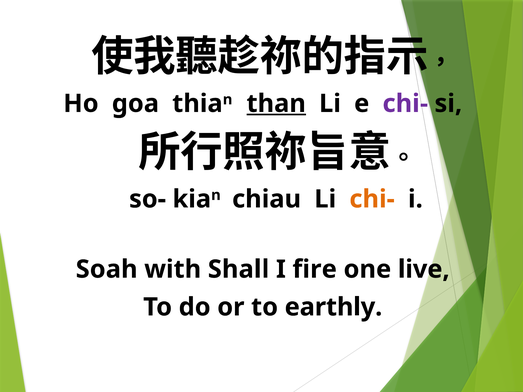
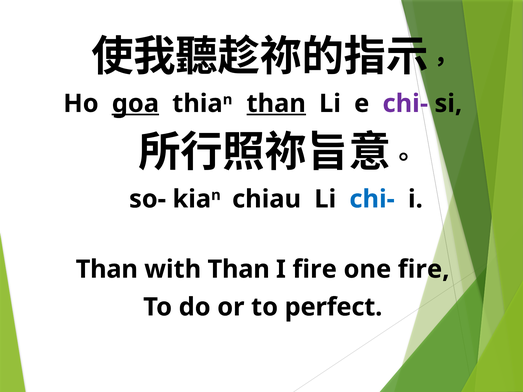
goa underline: none -> present (135, 104)
chi- colour: orange -> blue (372, 199)
Soah: Soah -> Than (107, 269)
with Shall: Shall -> Than (239, 269)
one live: live -> fire (424, 269)
earthly: earthly -> perfect (333, 307)
